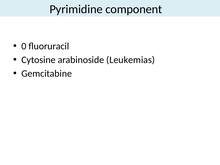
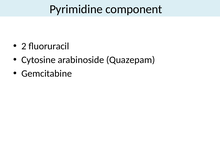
0: 0 -> 2 (24, 46)
Leukemias: Leukemias -> Quazepam (131, 60)
